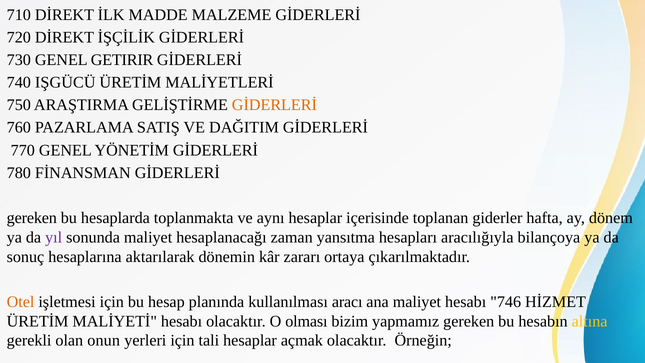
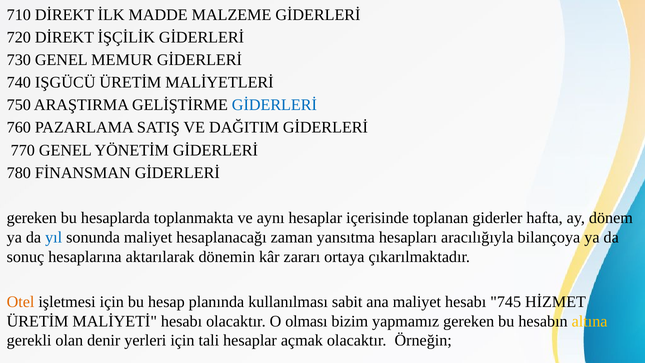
GETIRIR: GETIRIR -> MEMUR (122, 60)
GİDERLERİ colour: orange -> blue (274, 105)
yıl colour: purple -> blue (54, 237)
aracı: aracı -> sabit (347, 302)
746: 746 -> 745 (506, 302)
onun: onun -> denir (104, 340)
